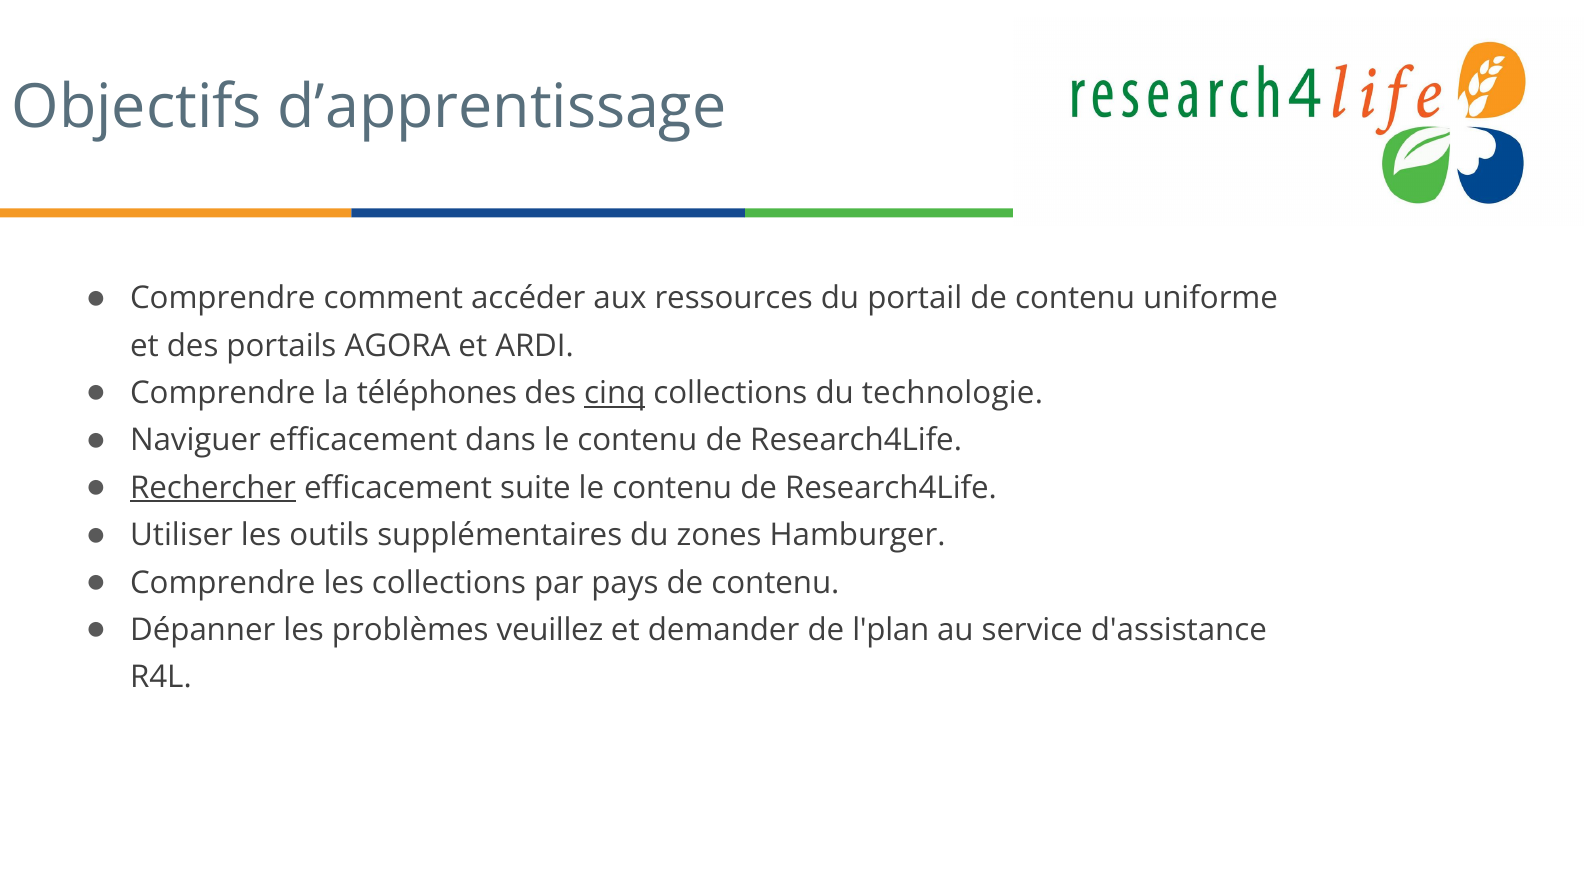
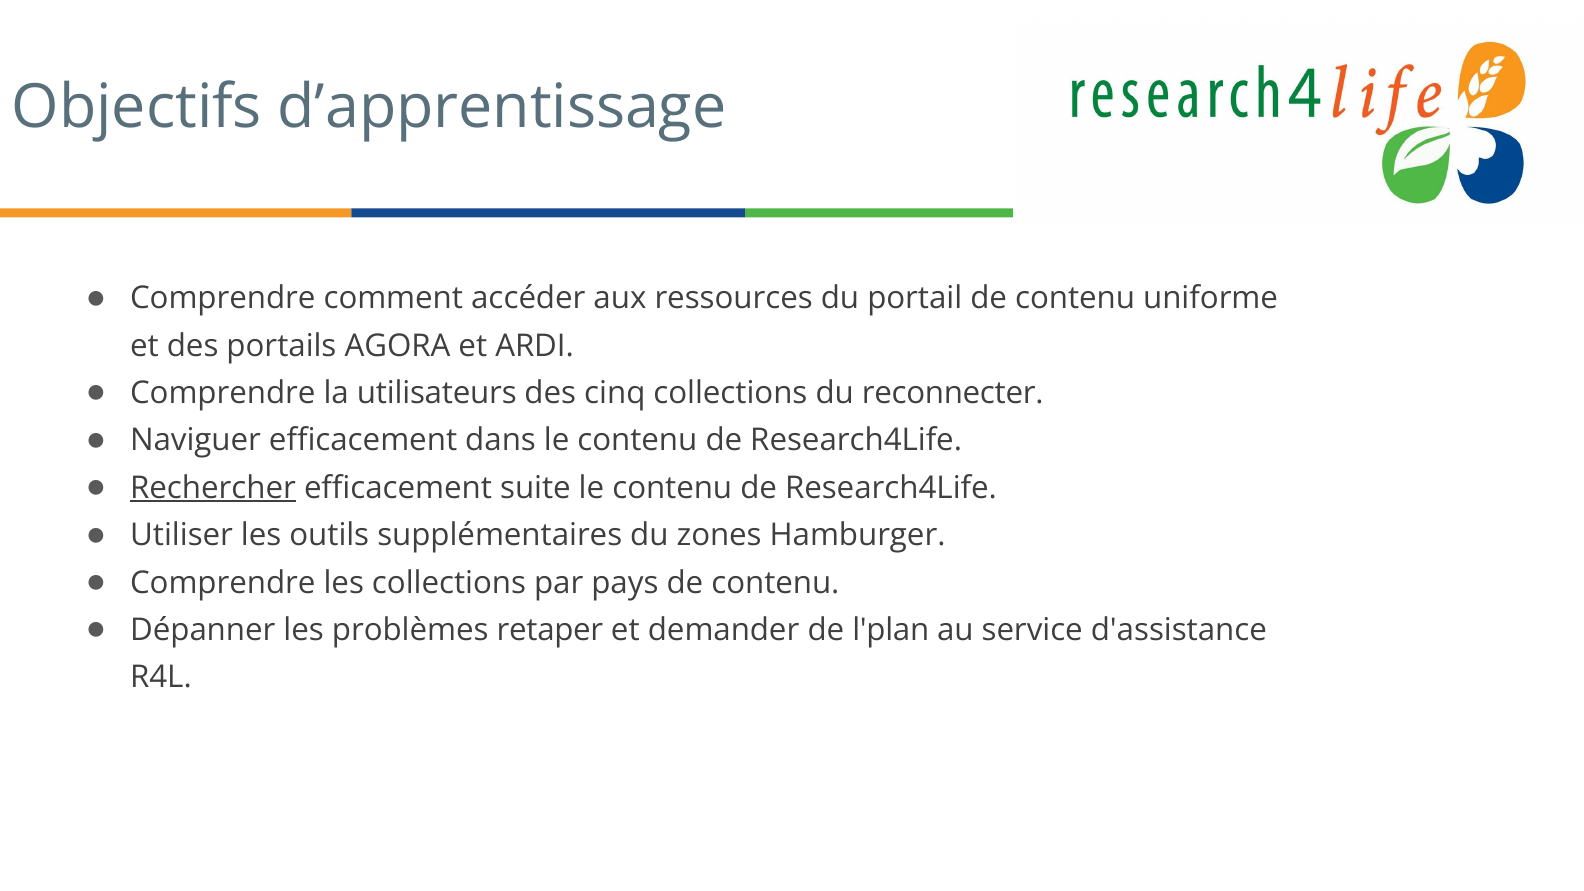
téléphones: téléphones -> utilisateurs (437, 393)
cinq underline: present -> none (615, 393)
technologie: technologie -> reconnecter (953, 393)
veuillez: veuillez -> retaper (550, 630)
